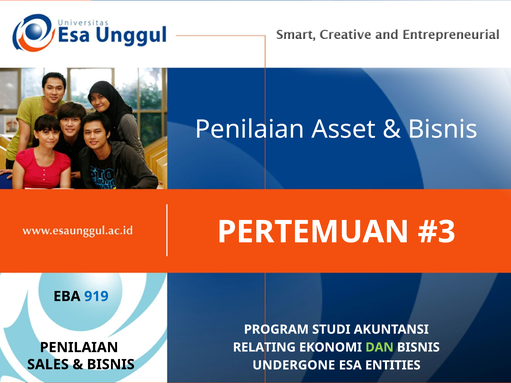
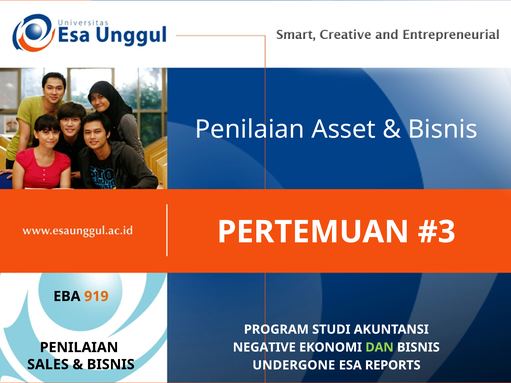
919 colour: blue -> orange (96, 297)
RELATING: RELATING -> NEGATIVE (264, 348)
ENTITIES: ENTITIES -> REPORTS (393, 365)
